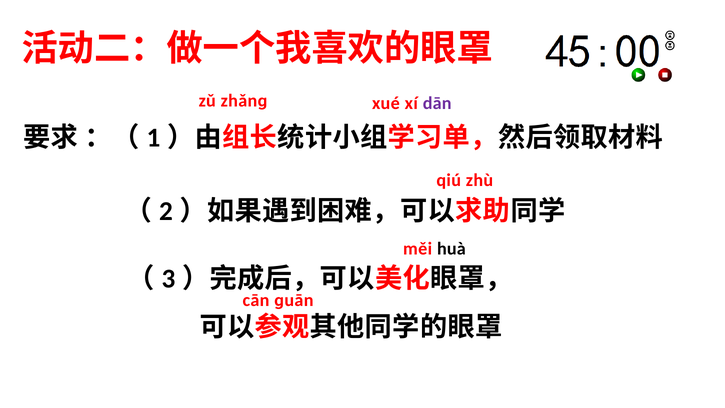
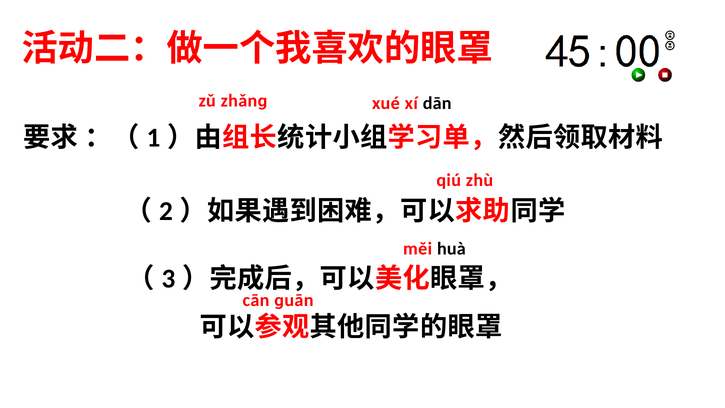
dān colour: purple -> black (437, 103)
